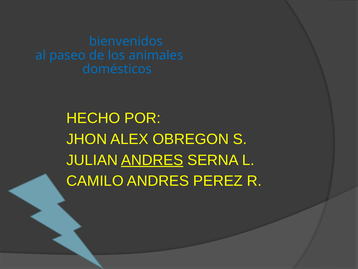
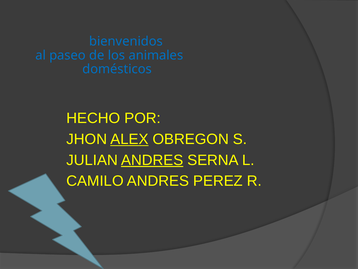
ALEX underline: none -> present (129, 139)
